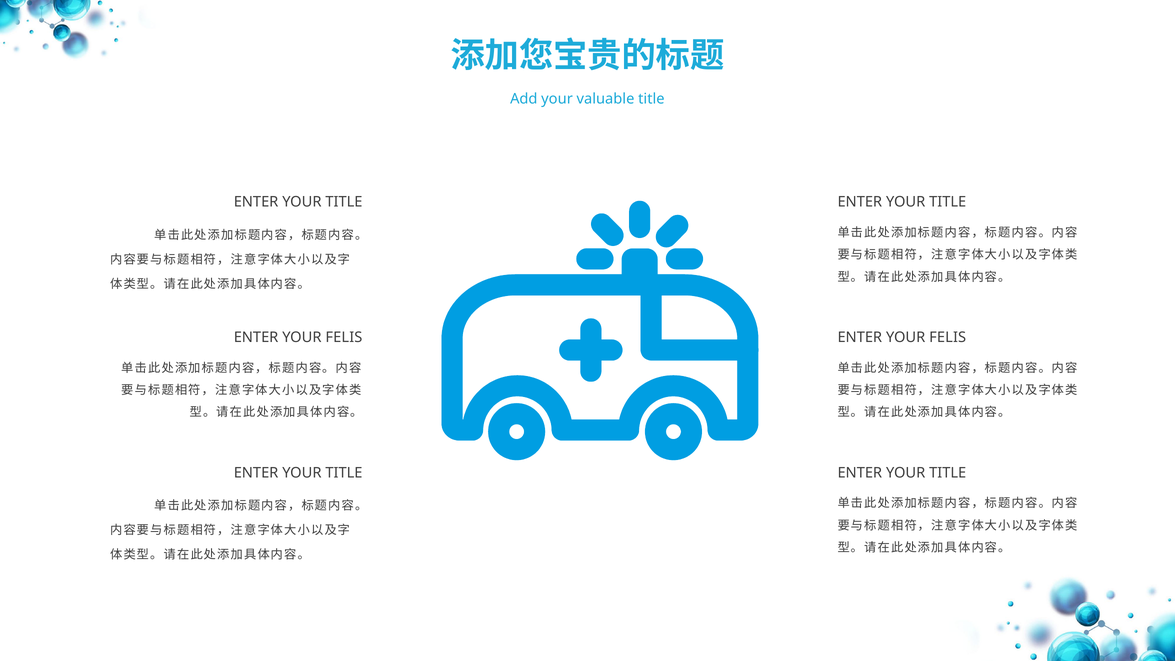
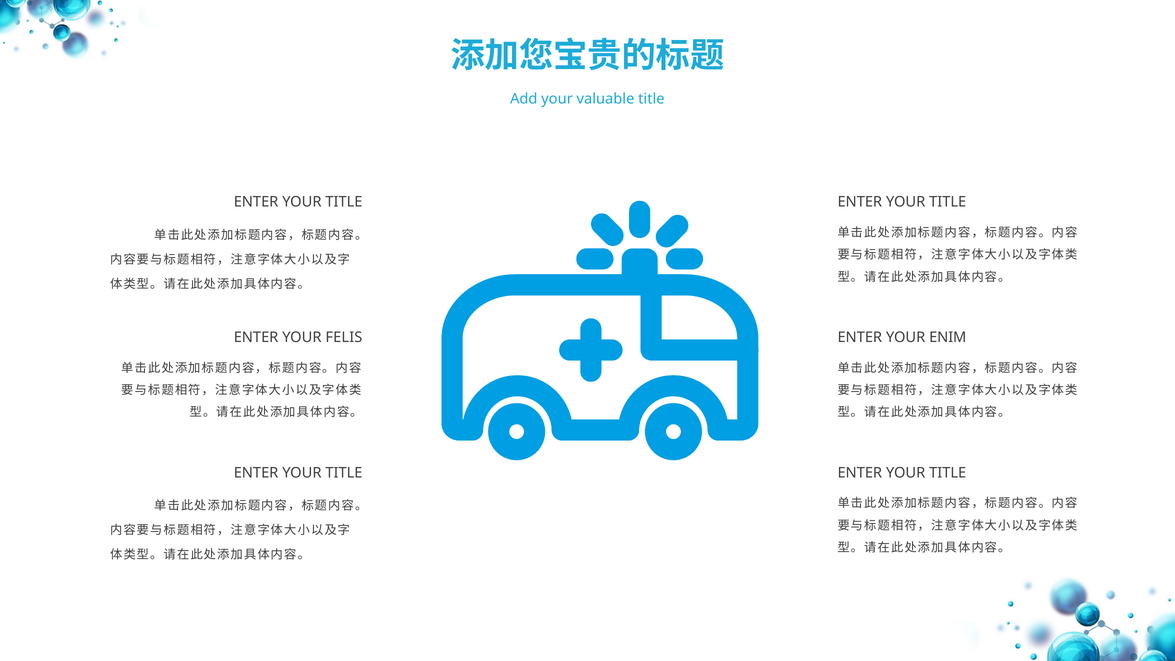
FELIS: FELIS -> ENIM (948, 337)
